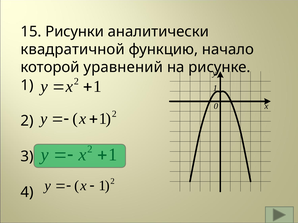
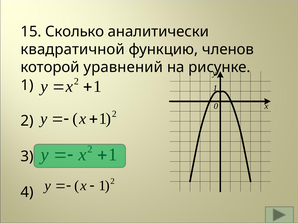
Рисунки: Рисунки -> Сколько (75, 32)
начало: начало -> членов (228, 50)
